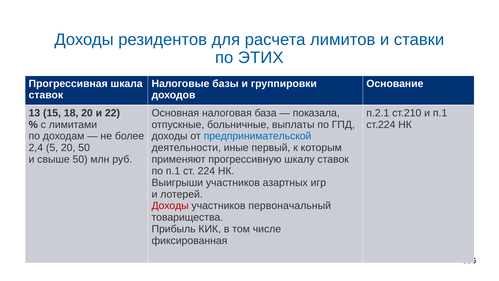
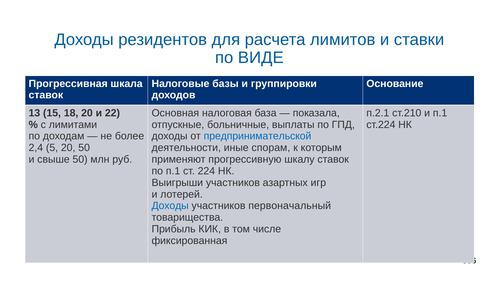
ЭТИХ: ЭТИХ -> ВИДЕ (261, 58)
первый: первый -> спорам (271, 148)
Доходы colour: red -> blue (170, 206)
